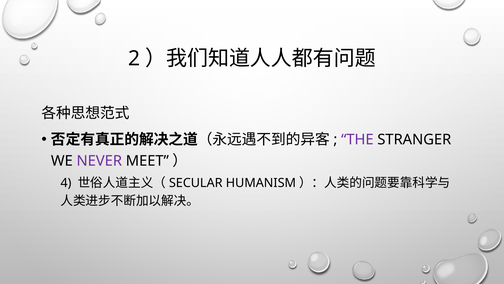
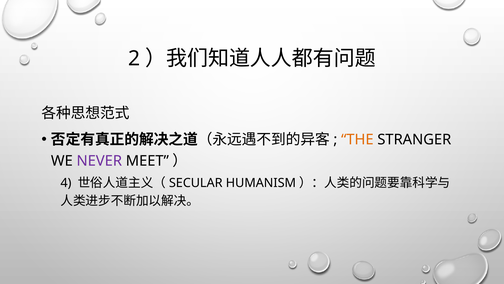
THE colour: purple -> orange (357, 140)
